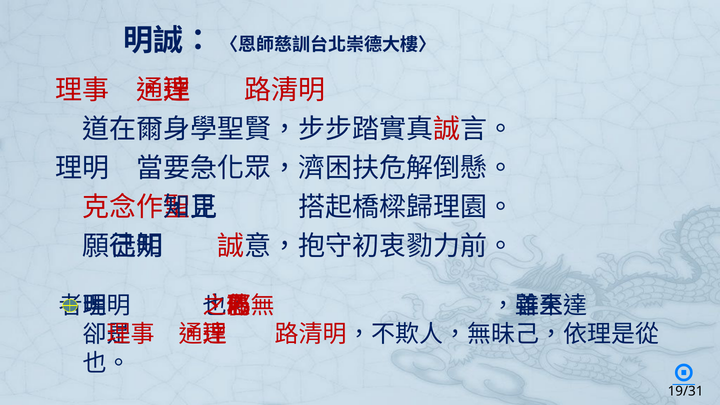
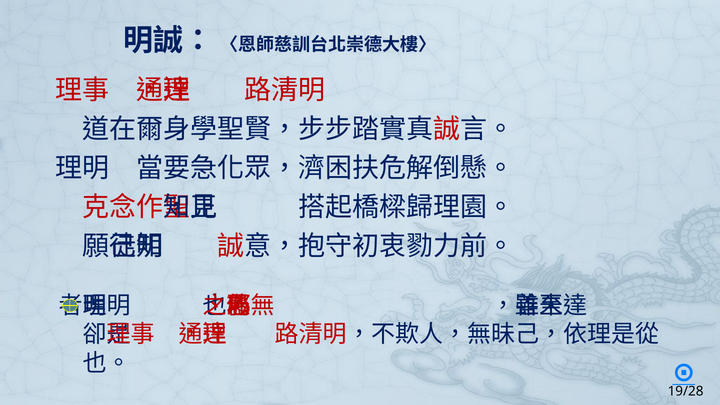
19/31: 19/31 -> 19/28 (686, 391)
